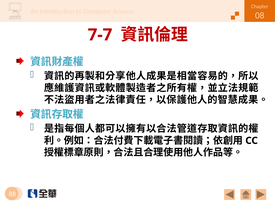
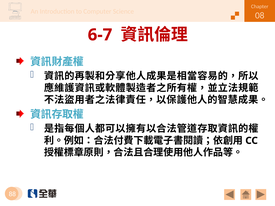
7-7: 7-7 -> 6-7 (100, 35)
